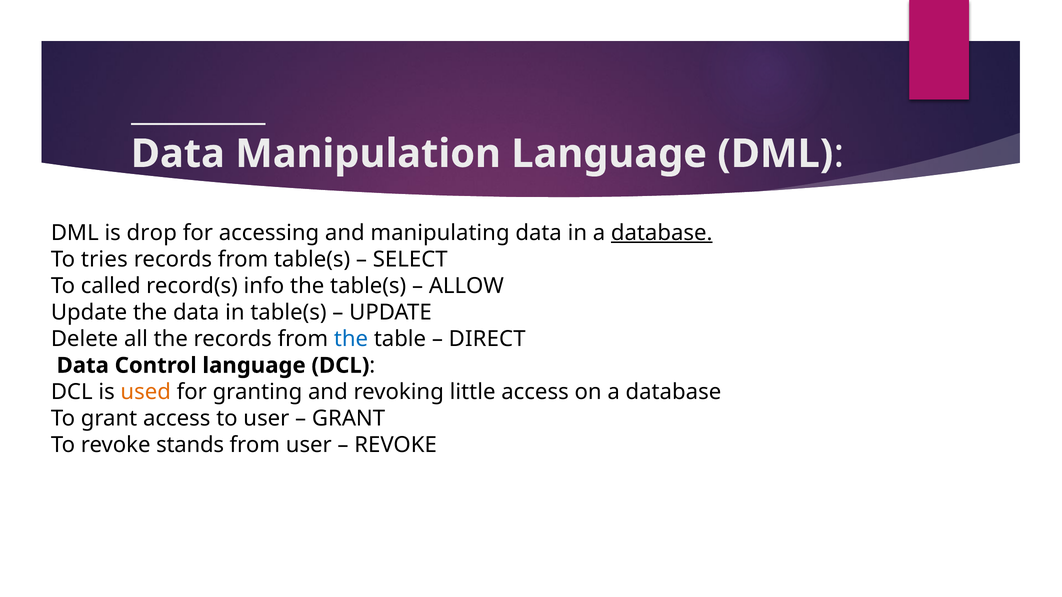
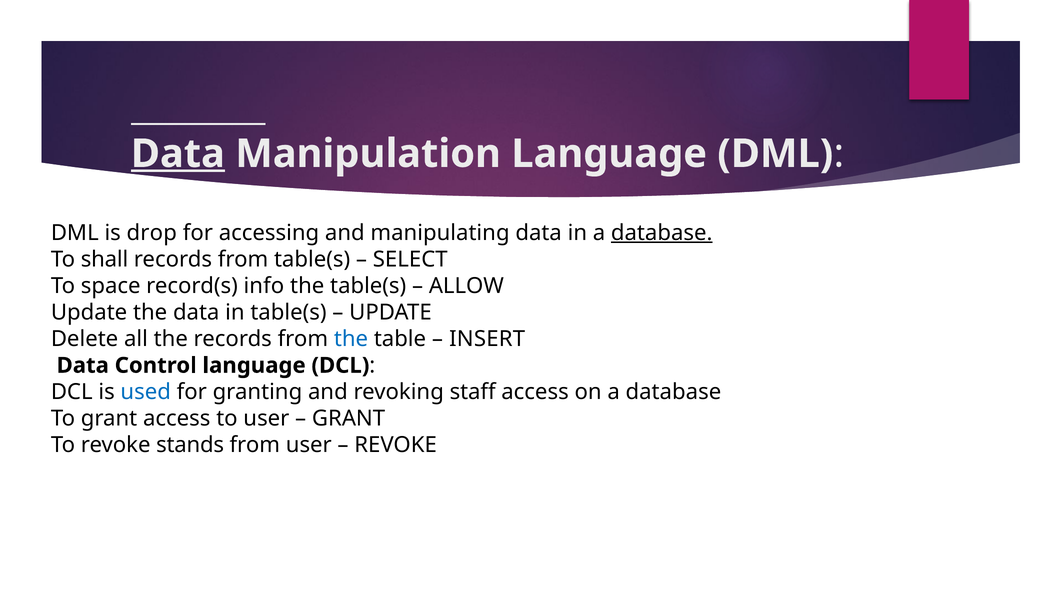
Data underline: none -> present (178, 154)
tries: tries -> shall (105, 259)
called: called -> space (111, 286)
DIRECT: DIRECT -> INSERT (487, 339)
used colour: orange -> blue (146, 392)
little: little -> staff (473, 392)
